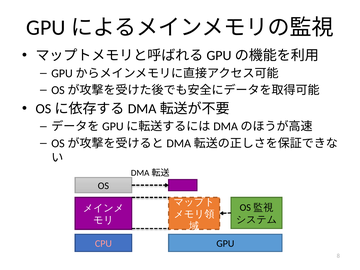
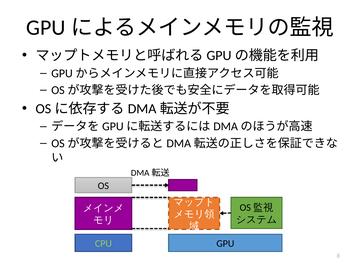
CPU colour: pink -> light green (103, 244)
